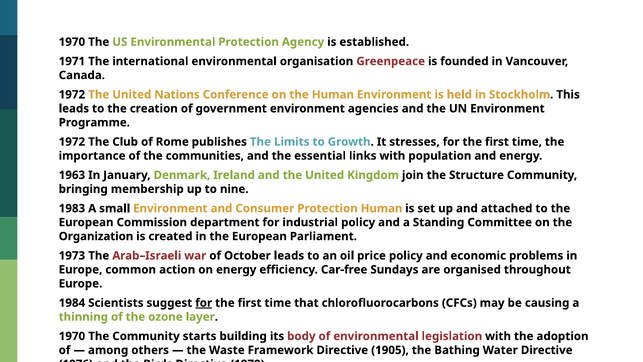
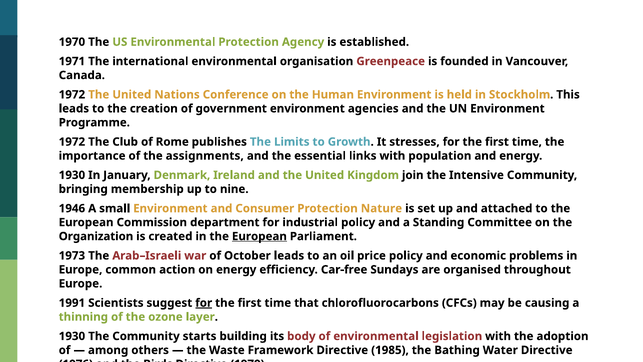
communities: communities -> assignments (205, 156)
1963: 1963 -> 1930 (72, 175)
Structure: Structure -> Intensive (476, 175)
1983: 1983 -> 1946 (72, 208)
Protection Human: Human -> Nature (381, 208)
European underline: none -> present (259, 236)
1984: 1984 -> 1991 (72, 303)
1970: 1970 -> 1930 (72, 336)
1905: 1905 -> 1985 (390, 350)
